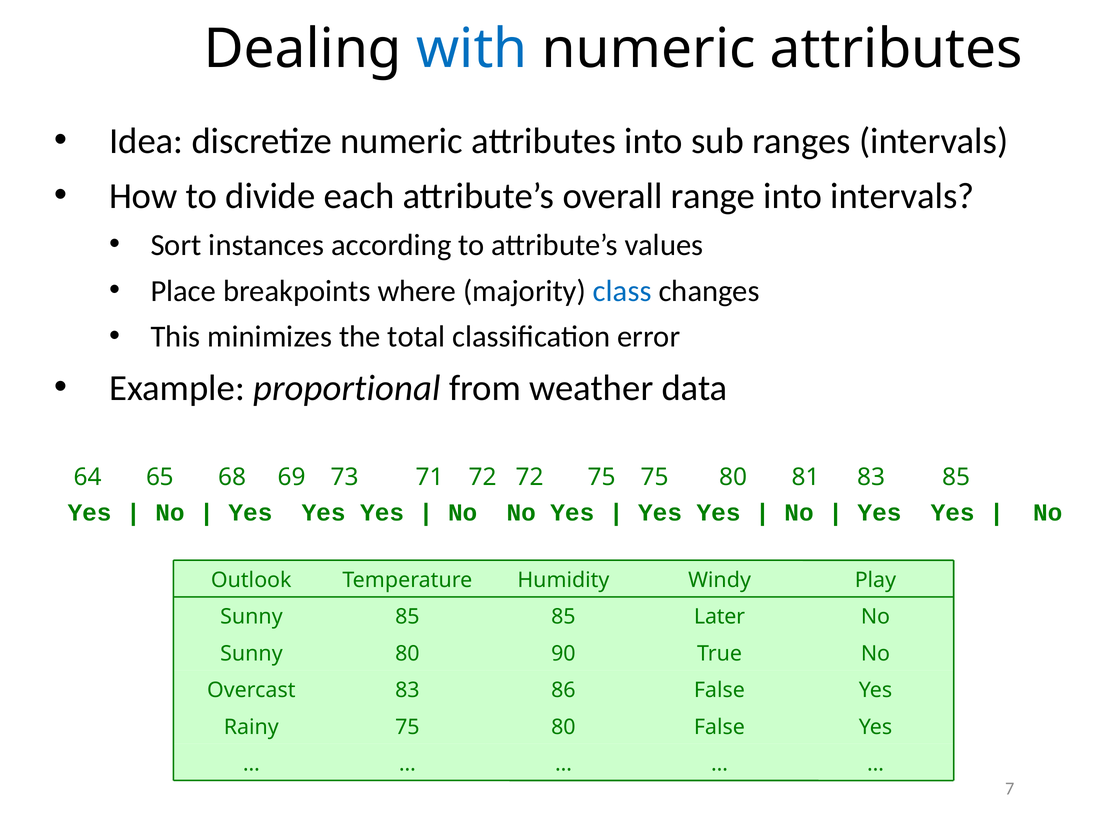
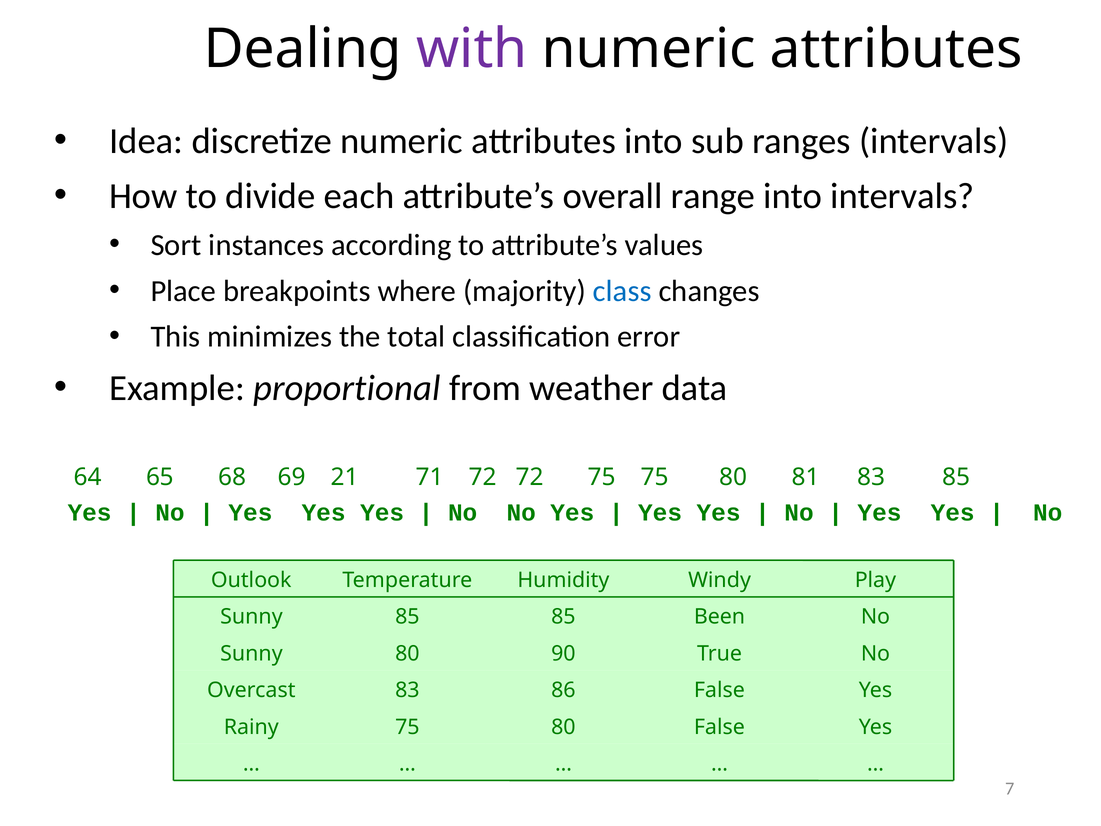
with colour: blue -> purple (472, 49)
73: 73 -> 21 (345, 477)
Later: Later -> Been (719, 617)
